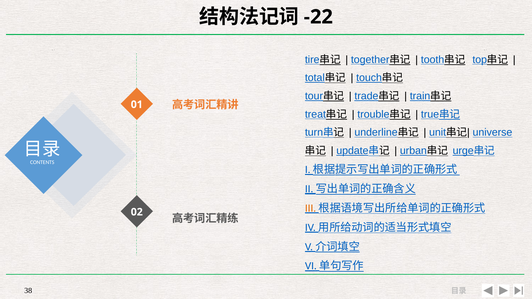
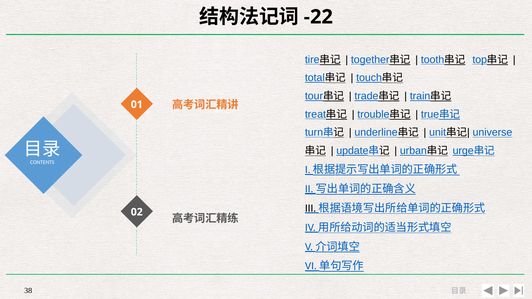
III colour: orange -> black (311, 208)
